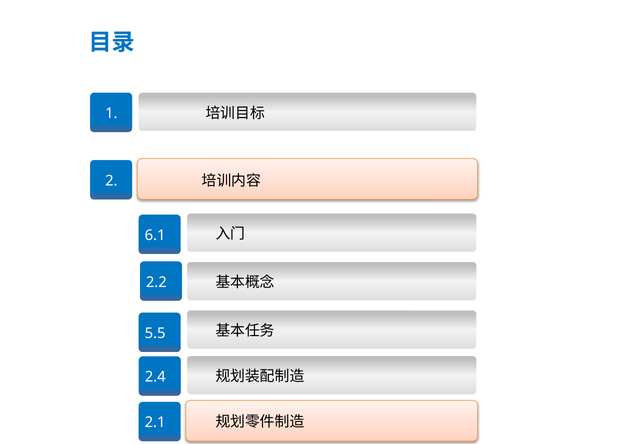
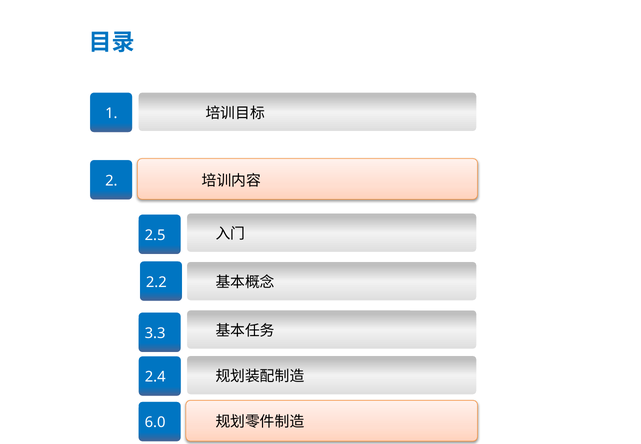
6.1: 6.1 -> 2.5 (155, 235)
5.5: 5.5 -> 3.3 (155, 333)
2.1: 2.1 -> 6.0 (155, 422)
